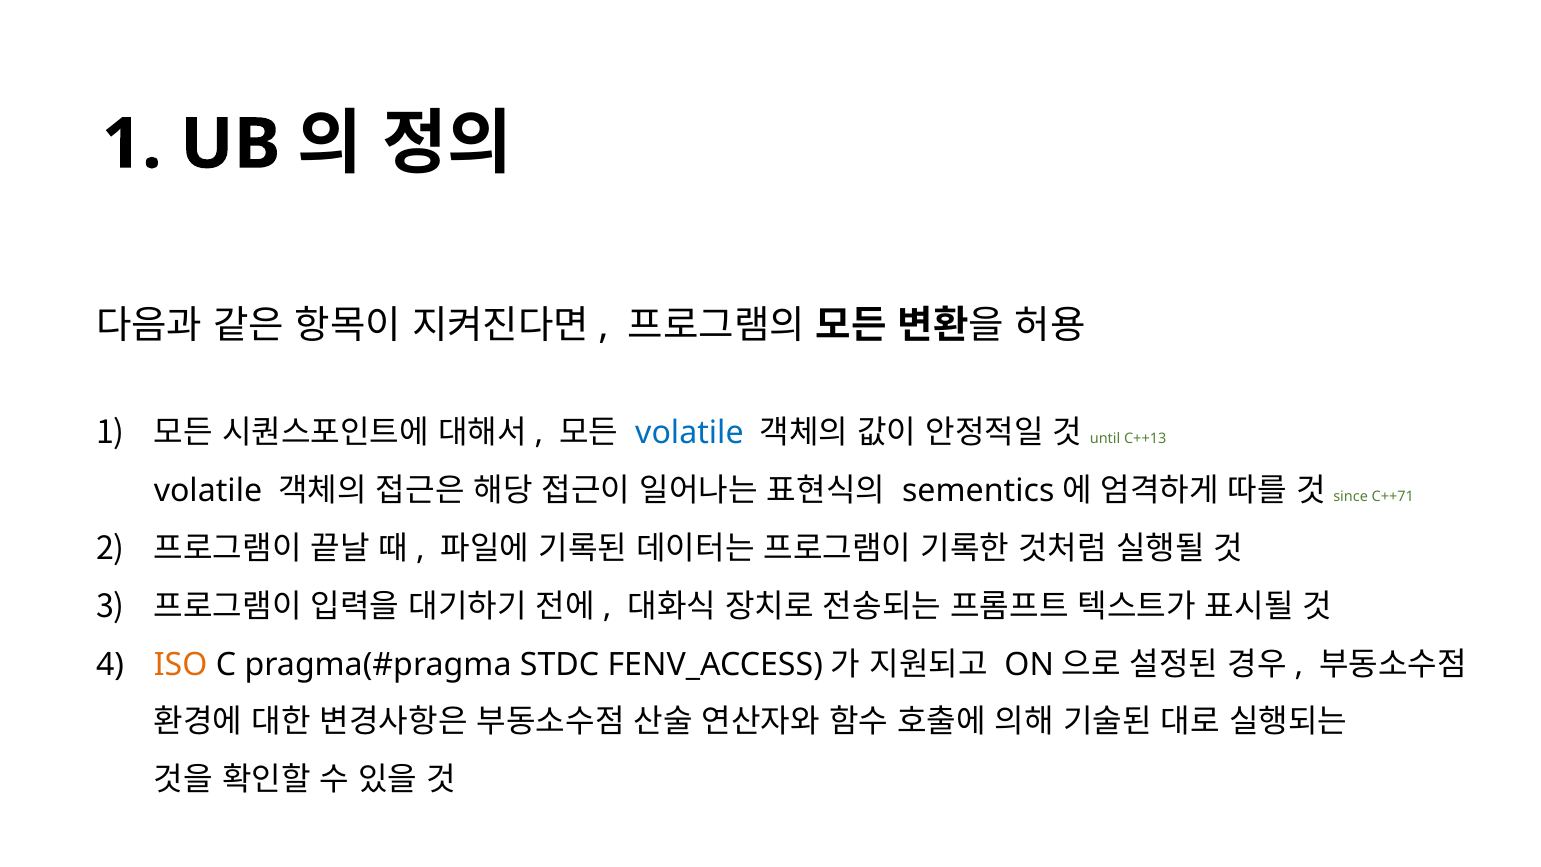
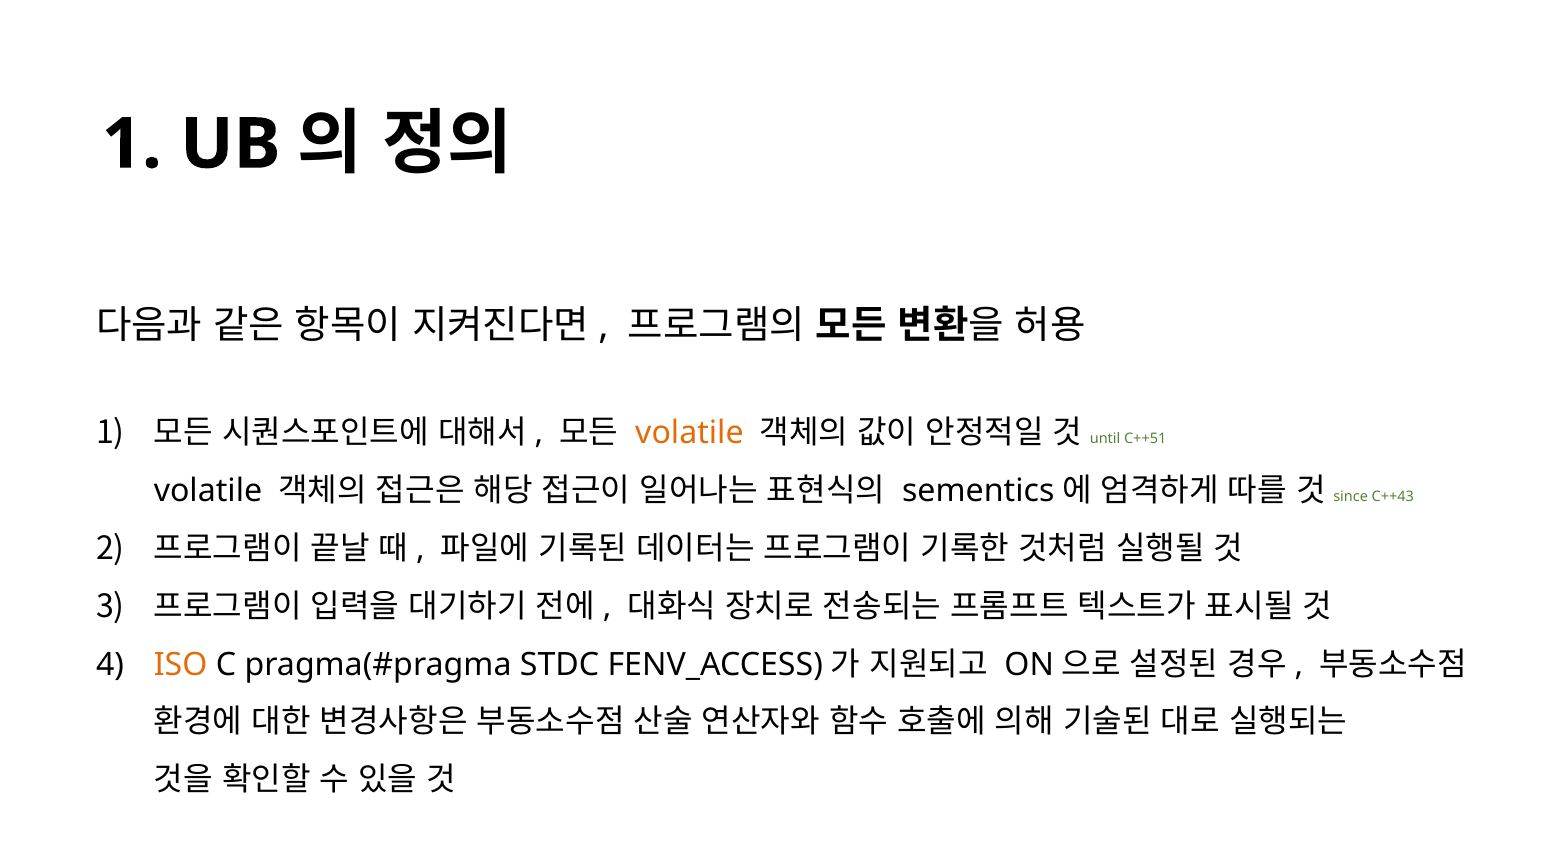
volatile colour: blue -> orange (689, 433)
C++13: C++13 -> C++51 (1145, 439)
C++71: C++71 -> C++43 (1393, 497)
